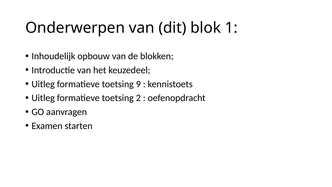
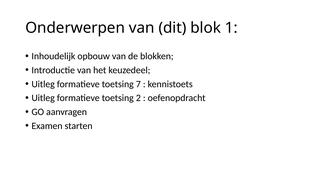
9: 9 -> 7 (138, 84)
